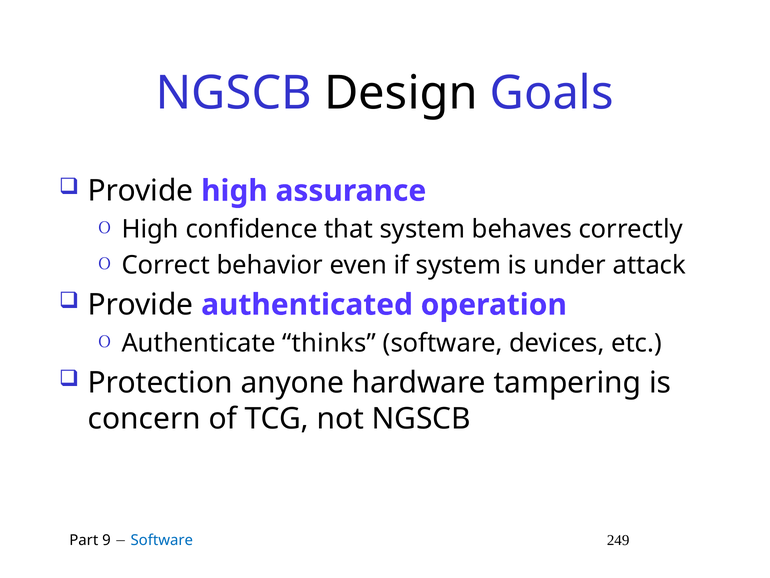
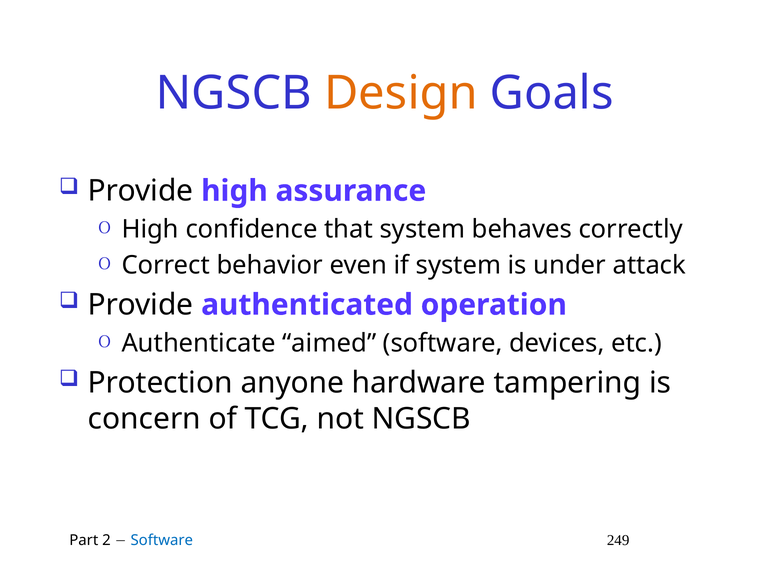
Design colour: black -> orange (401, 93)
thinks: thinks -> aimed (329, 343)
9: 9 -> 2 (107, 540)
